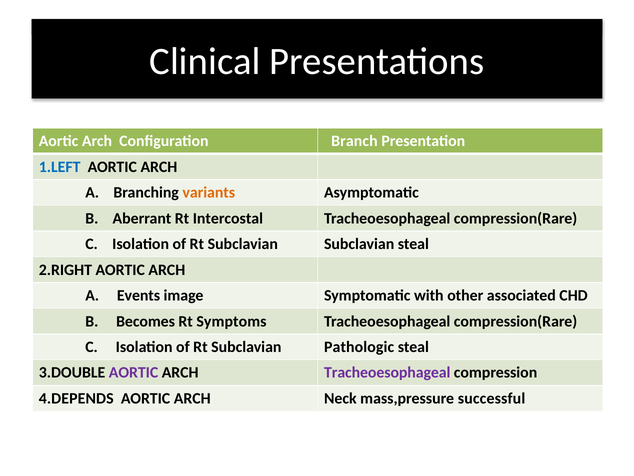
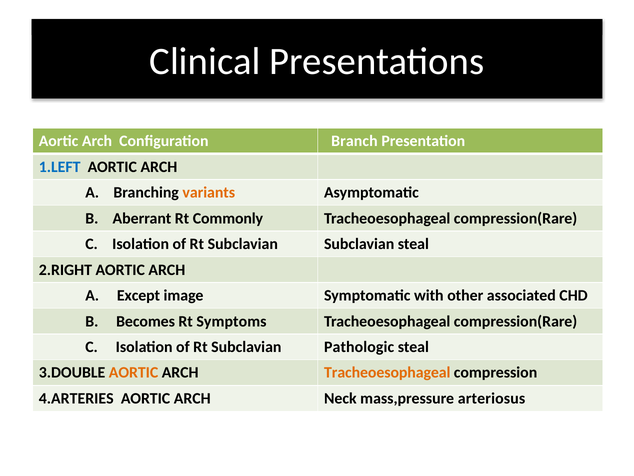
Intercostal: Intercostal -> Commonly (228, 218)
Events: Events -> Except (139, 295)
AORTIC colour: purple -> orange (134, 372)
Tracheoesophageal colour: purple -> orange (387, 372)
4.DEPENDS: 4.DEPENDS -> 4.ARTERIES (76, 398)
successful: successful -> arteriosus (492, 398)
